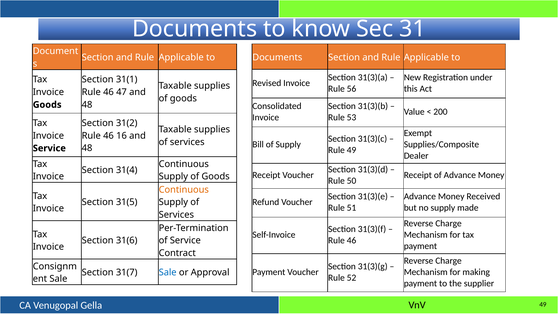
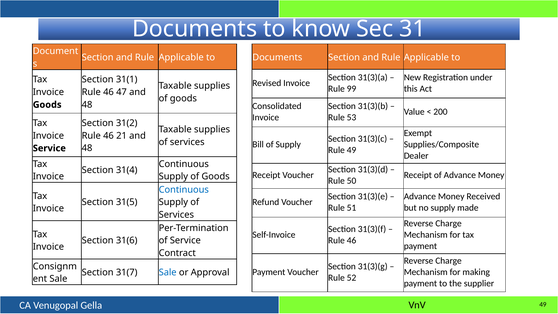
56: 56 -> 99 (352, 89)
16: 16 -> 21 (122, 136)
Continuous colour: orange -> blue (184, 190)
